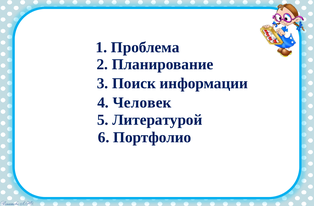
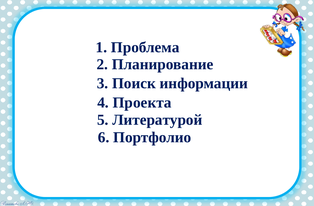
Человек: Человек -> Проекта (142, 103)
